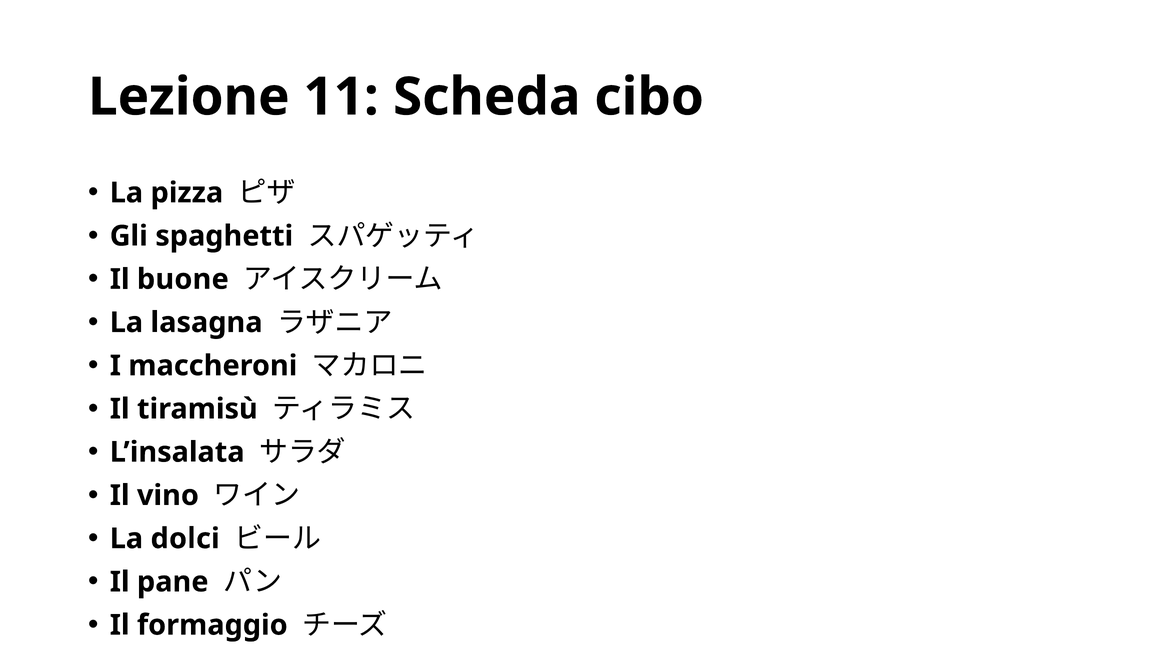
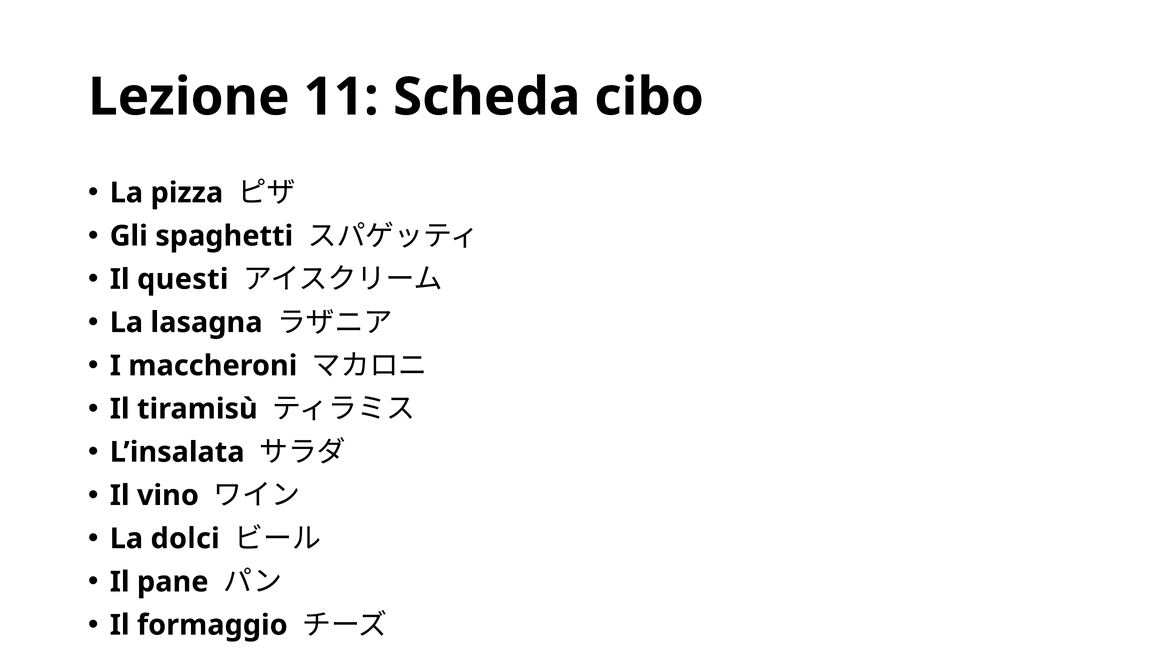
buone: buone -> questi (183, 279)
